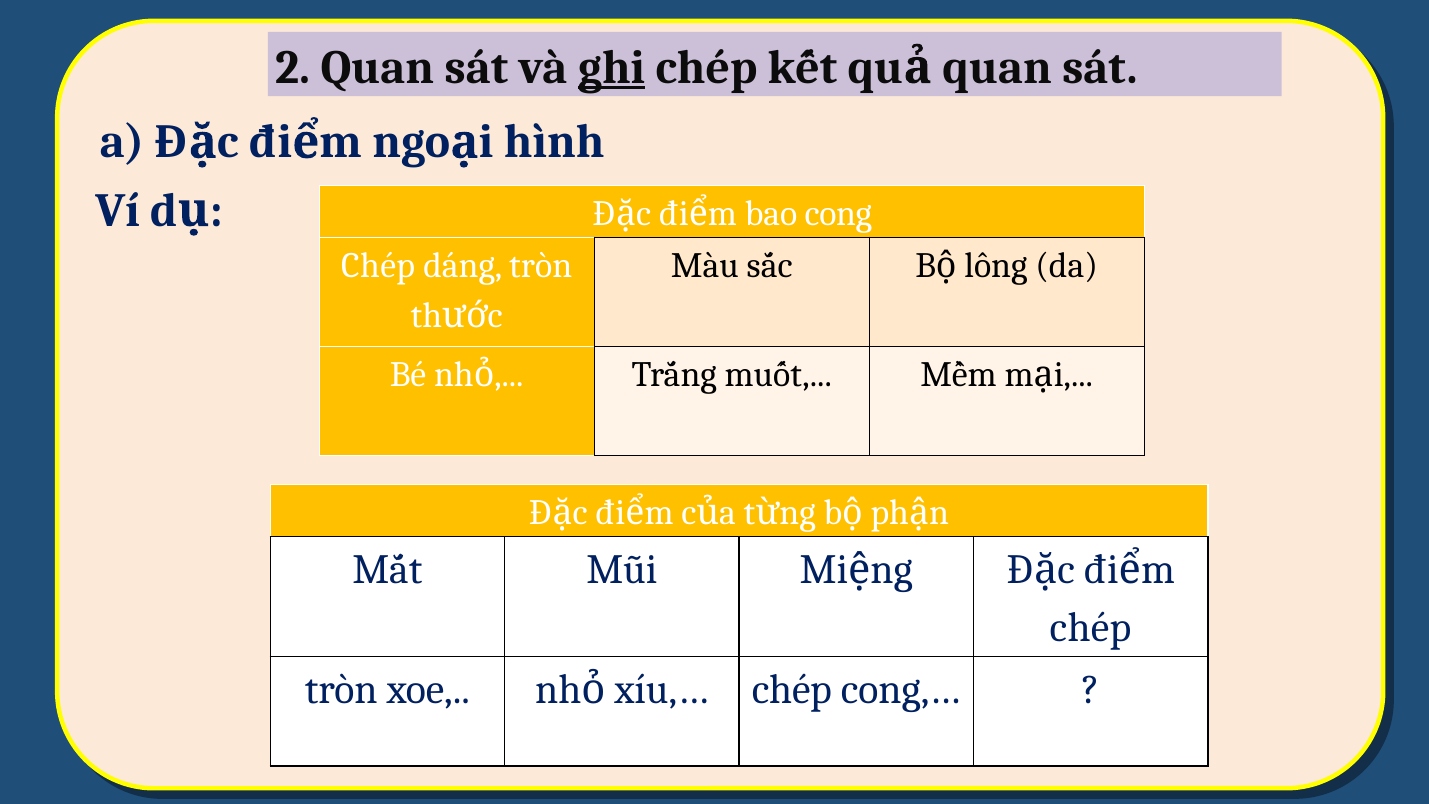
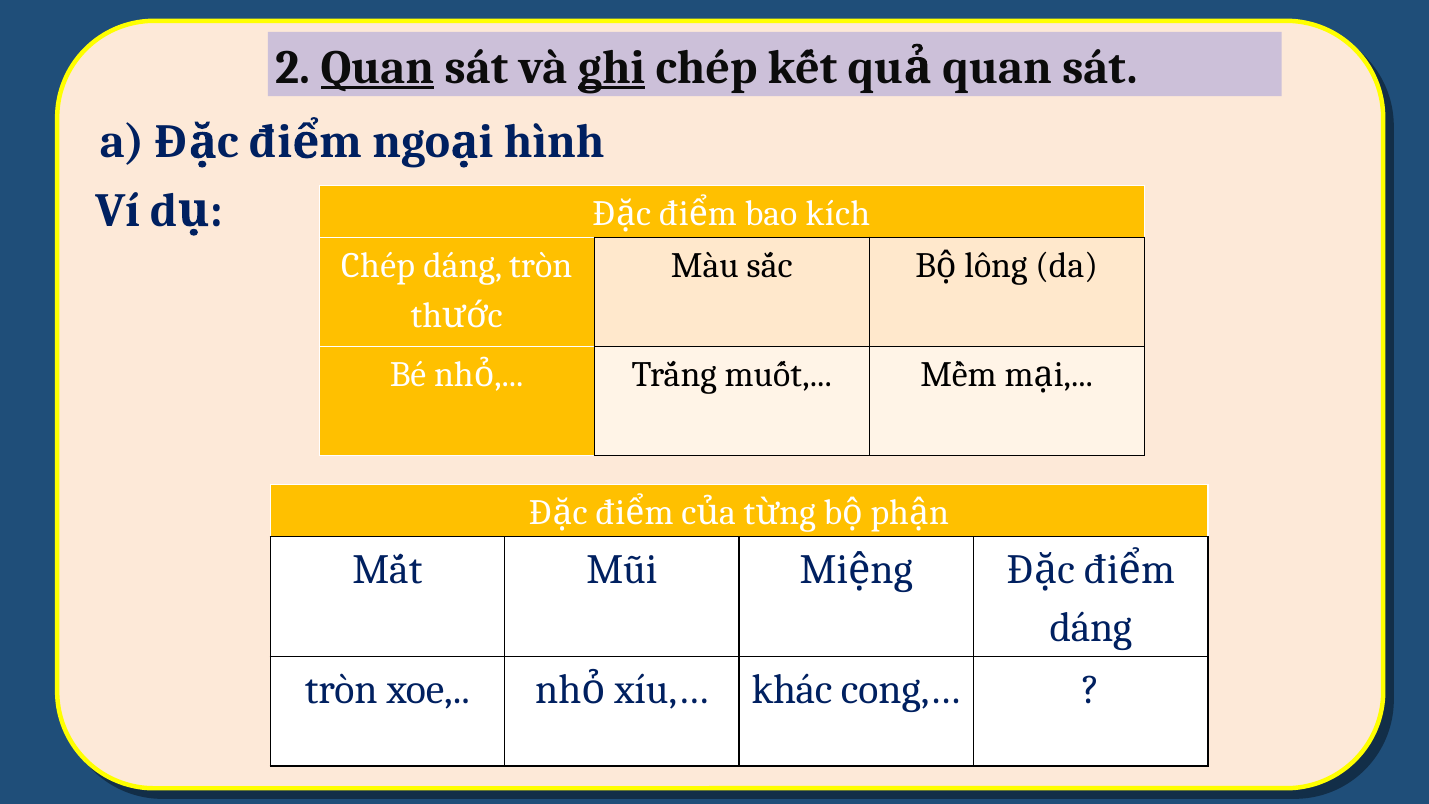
Quan underline: none -> present (377, 67)
cong: cong -> kích (838, 214)
chép: chép -> dáng (1091, 627)
chép: chép -> khác (792, 690)
